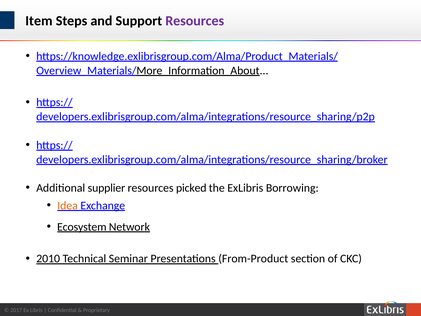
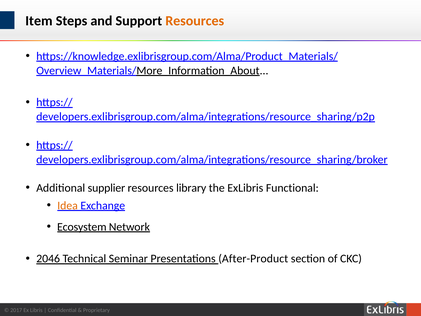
Resources colour: purple -> orange (195, 21)
picked: picked -> library (191, 188)
Borrowing: Borrowing -> Functional (292, 188)
2010: 2010 -> 2046 (48, 259)
From-Product: From-Product -> After-Product (253, 259)
